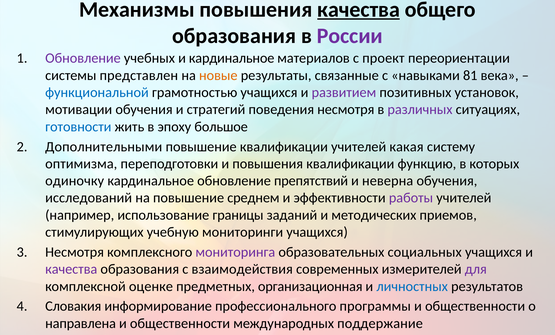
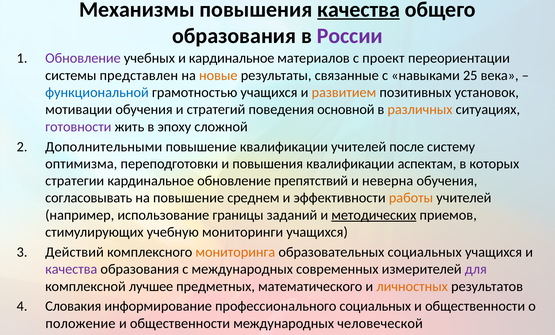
81: 81 -> 25 (470, 75)
развитием colour: purple -> orange (344, 92)
поведения несмотря: несмотря -> основной (346, 109)
различных colour: purple -> orange (420, 109)
готовности colour: blue -> purple (78, 127)
большое: большое -> сложной (221, 127)
какая: какая -> после (407, 147)
функцию: функцию -> аспектам (427, 164)
одиночку: одиночку -> стратегии (75, 181)
исследований: исследований -> согласовывать (89, 198)
работы colour: purple -> orange (411, 198)
методических underline: none -> present (374, 215)
Несмотря: Несмотря -> Действий (75, 252)
мониторинга colour: purple -> orange (235, 252)
с взаимодействия: взаимодействия -> международных (242, 269)
оценке: оценке -> лучшее (151, 286)
организационная: организационная -> математического (310, 286)
личностных colour: blue -> orange (412, 286)
профессионального программы: программы -> социальных (375, 306)
направлена: направлена -> положение (80, 323)
поддержание: поддержание -> человеческой (380, 323)
